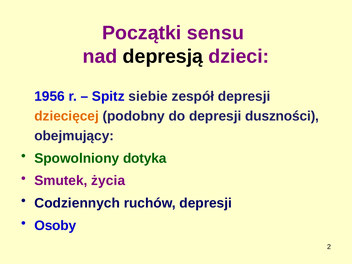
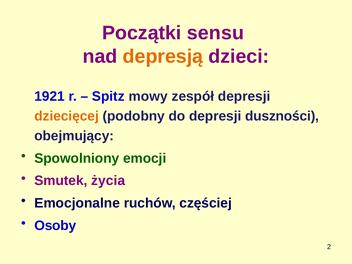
depresją colour: black -> orange (163, 56)
1956: 1956 -> 1921 (50, 96)
siebie: siebie -> mowy (148, 96)
dotyka: dotyka -> emocji (145, 158)
Codziennych: Codziennych -> Emocjonalne (77, 203)
ruchów depresji: depresji -> częściej (206, 203)
